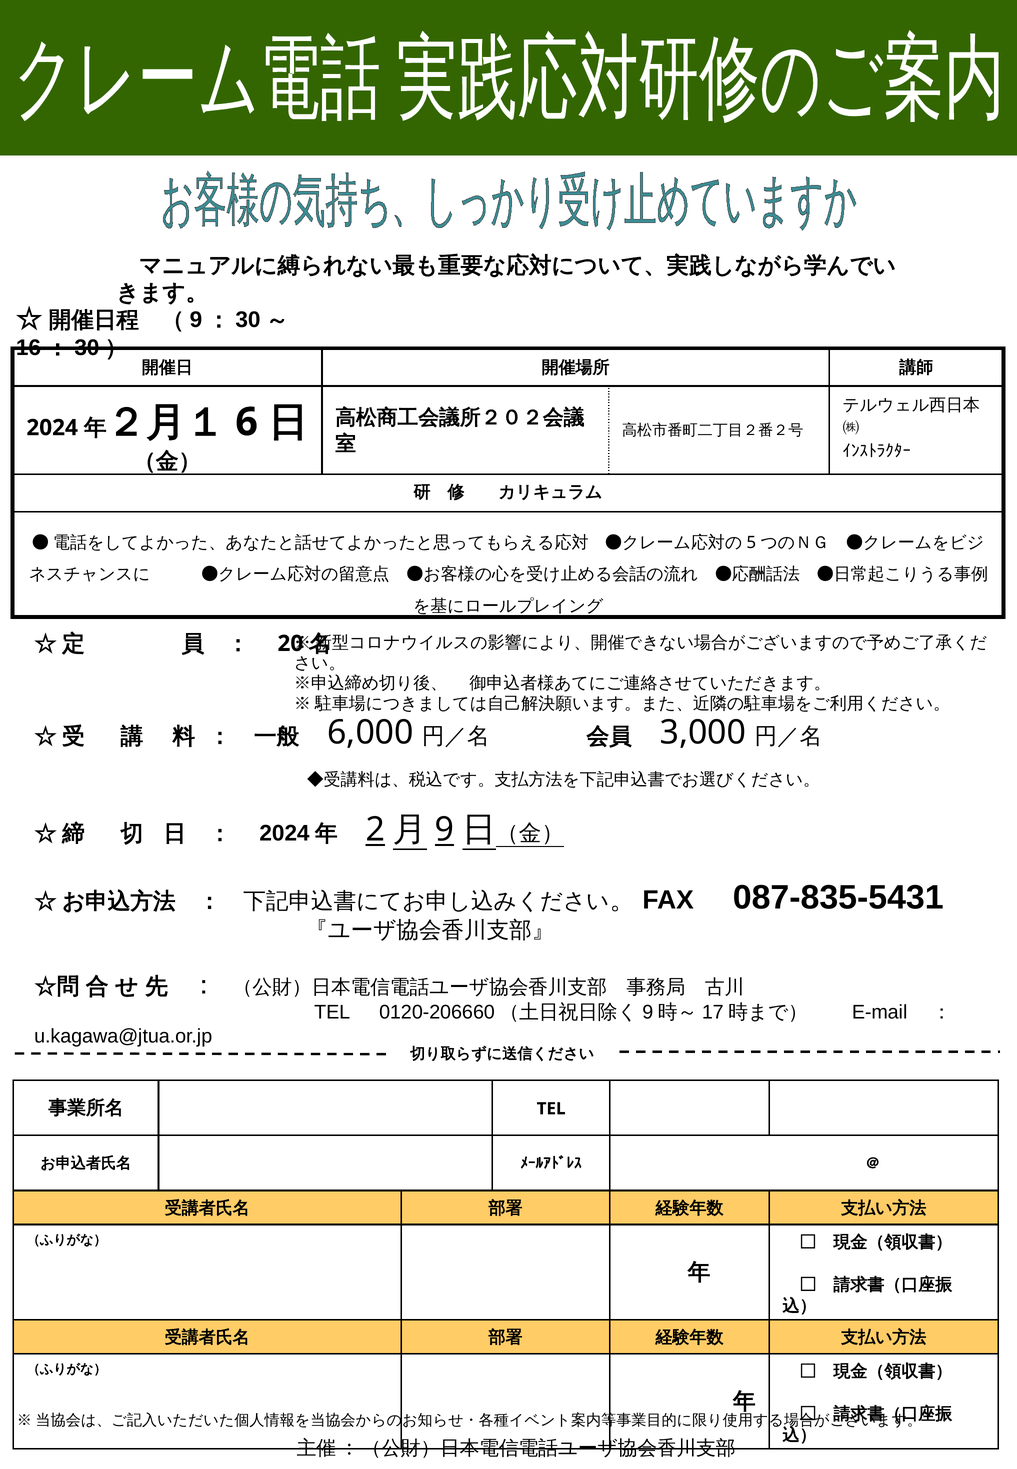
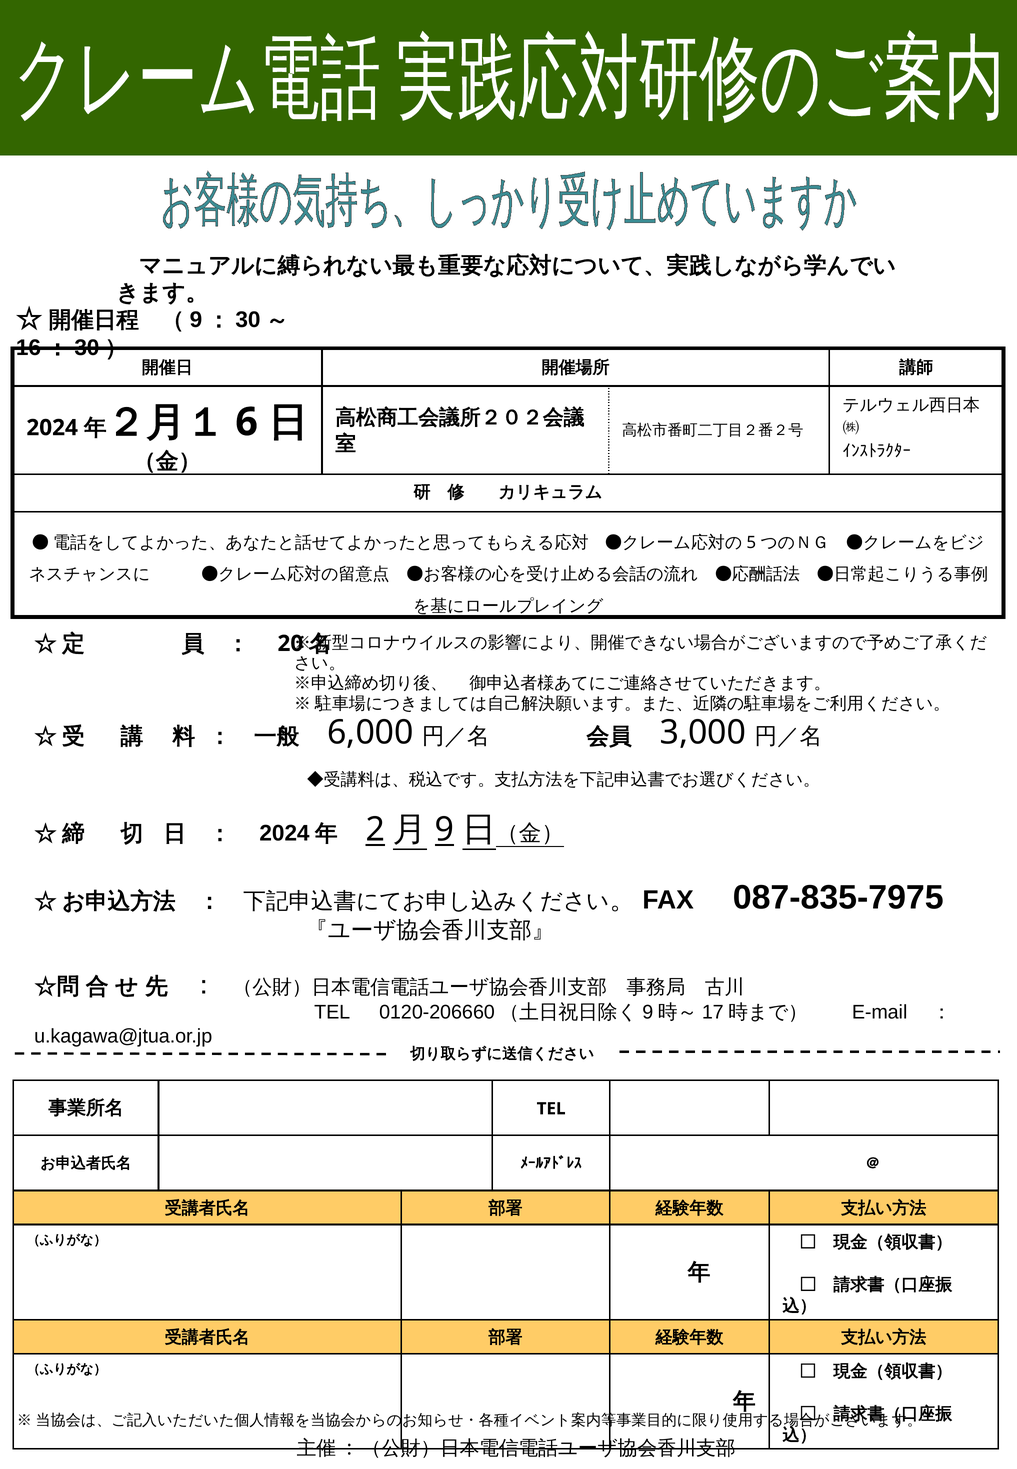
087-835-5431: 087-835-5431 -> 087-835-7975 (838, 897)
